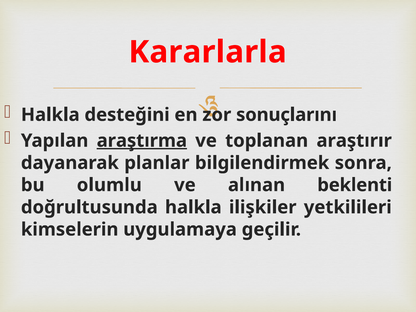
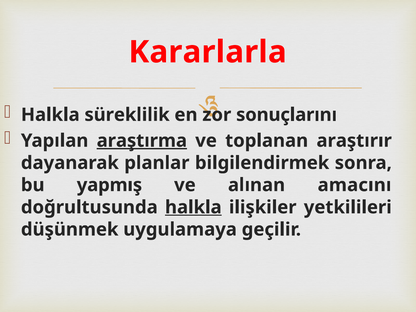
desteğini: desteğini -> süreklilik (127, 115)
olumlu: olumlu -> yapmış (109, 185)
beklenti: beklenti -> amacını (355, 185)
halkla underline: none -> present (193, 207)
kimselerin: kimselerin -> düşünmek (70, 229)
